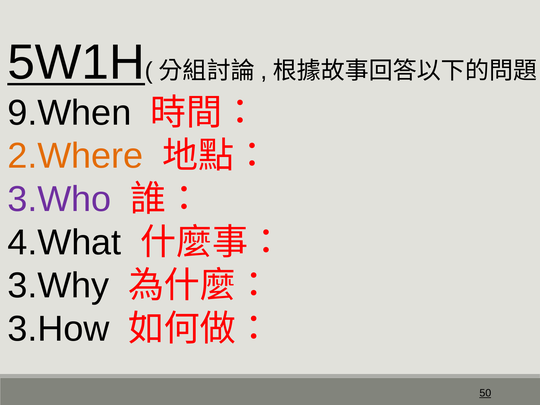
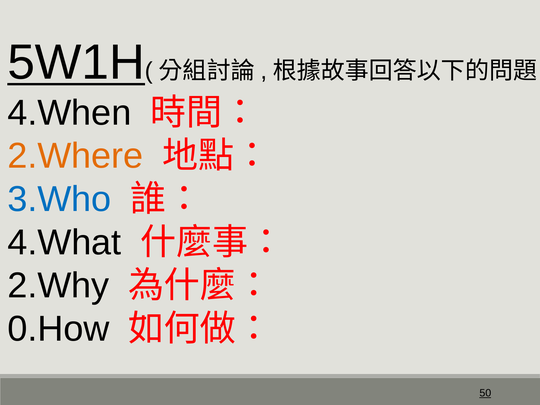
9.When: 9.When -> 4.When (69, 113)
3.Who colour: purple -> blue (59, 199)
3.Why: 3.Why -> 2.Why (58, 286)
3.How: 3.How -> 0.How (58, 329)
